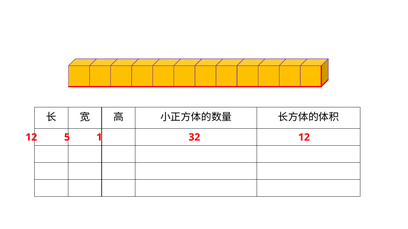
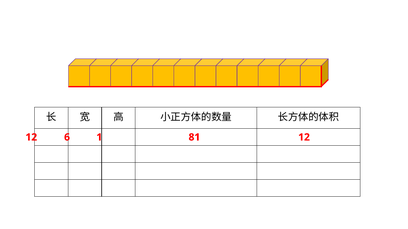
5: 5 -> 6 (67, 137)
32: 32 -> 81 (194, 137)
